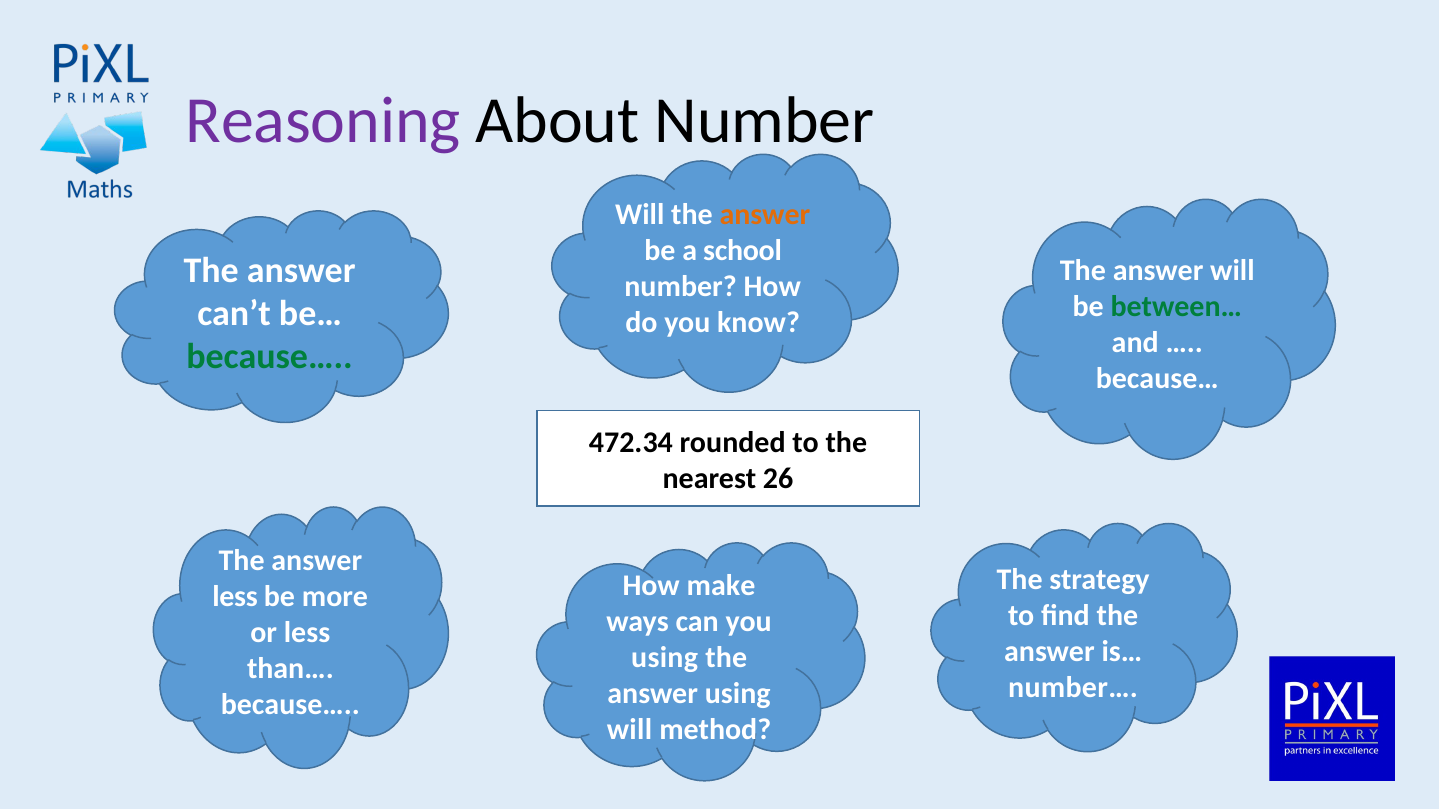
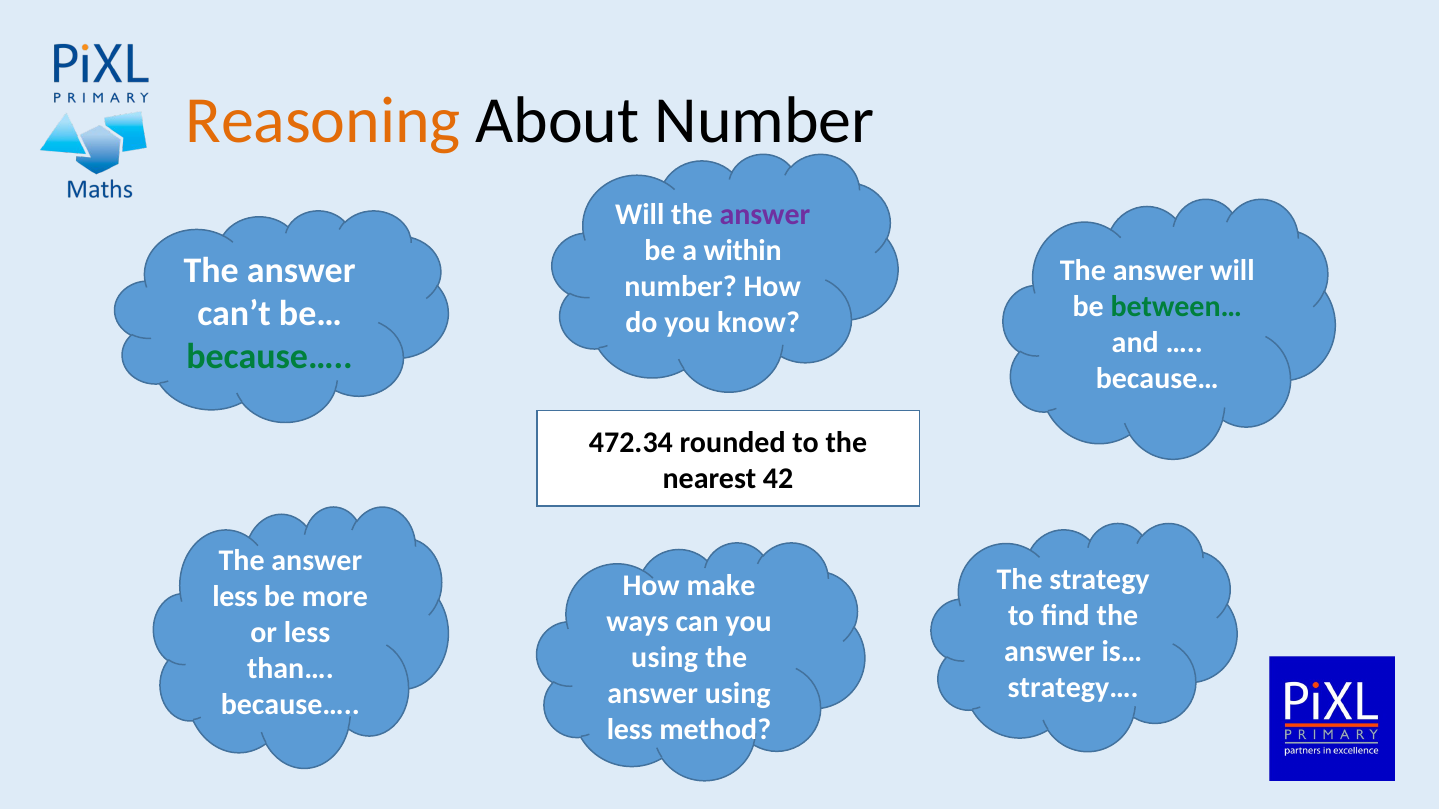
Reasoning colour: purple -> orange (323, 121)
answer colour: orange -> purple (765, 215)
school: school -> within (743, 251)
26: 26 -> 42 (778, 479)
number…: number… -> strategy… (1073, 688)
will: will -> less (630, 730)
